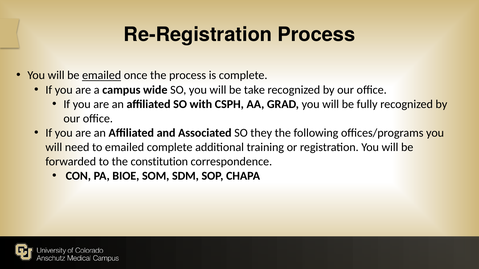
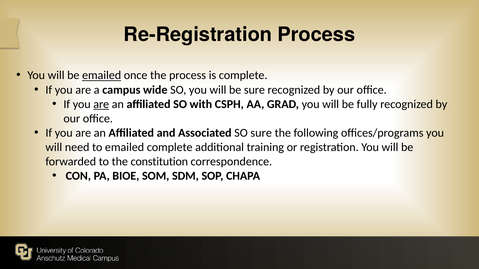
be take: take -> sure (254, 90)
are underline: none -> present (101, 104)
SO they: they -> sure (261, 133)
